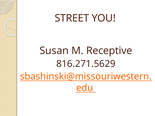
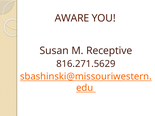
STREET: STREET -> AWARE (72, 18)
